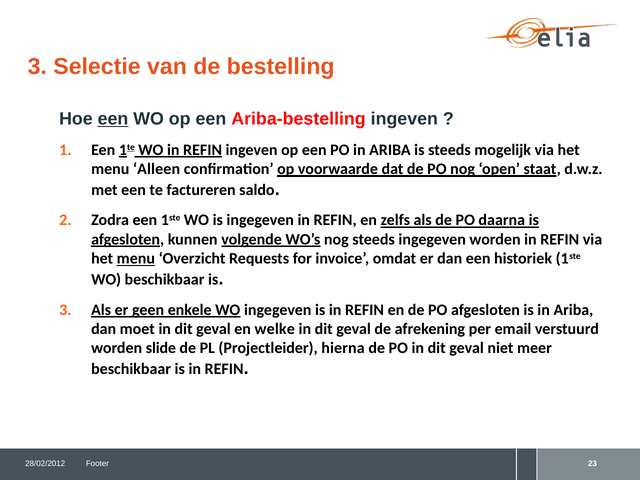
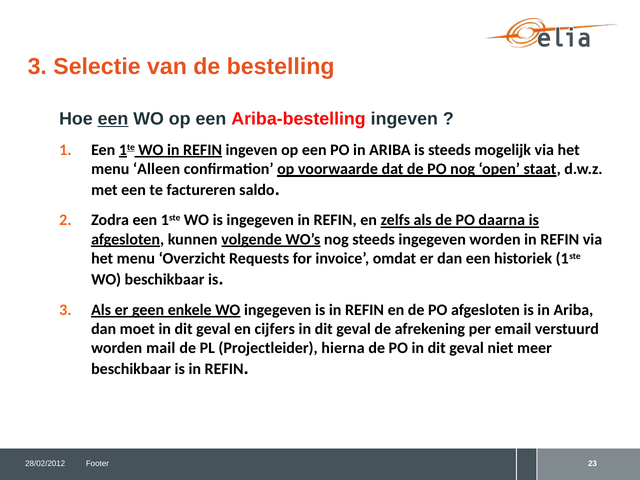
menu underline: present -> none (136, 259)
welke: welke -> cijfers (275, 329)
slide: slide -> mail (161, 348)
